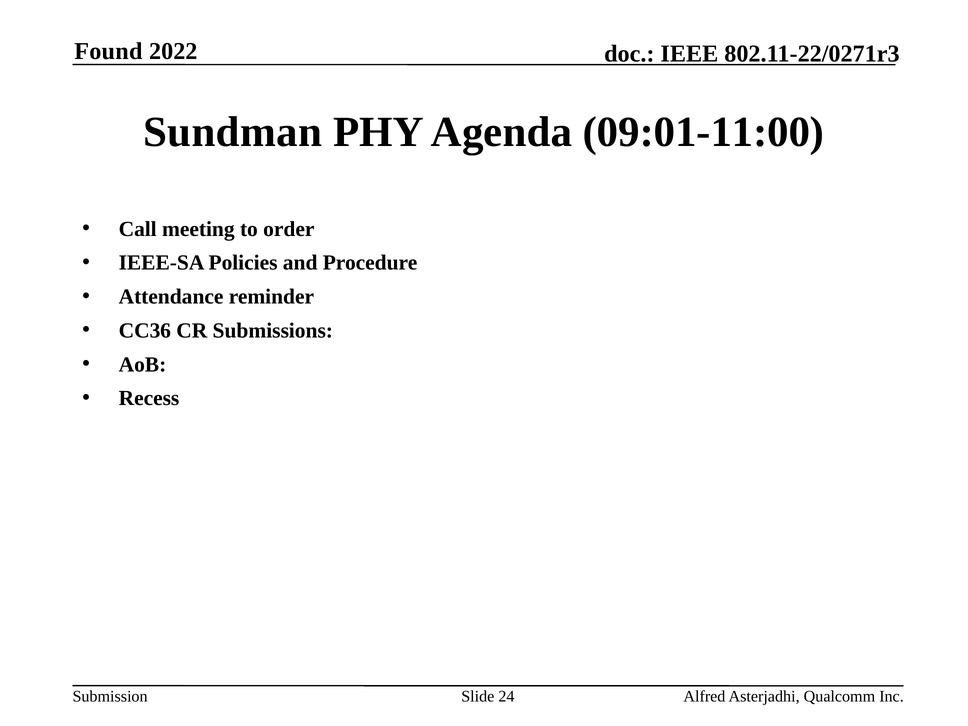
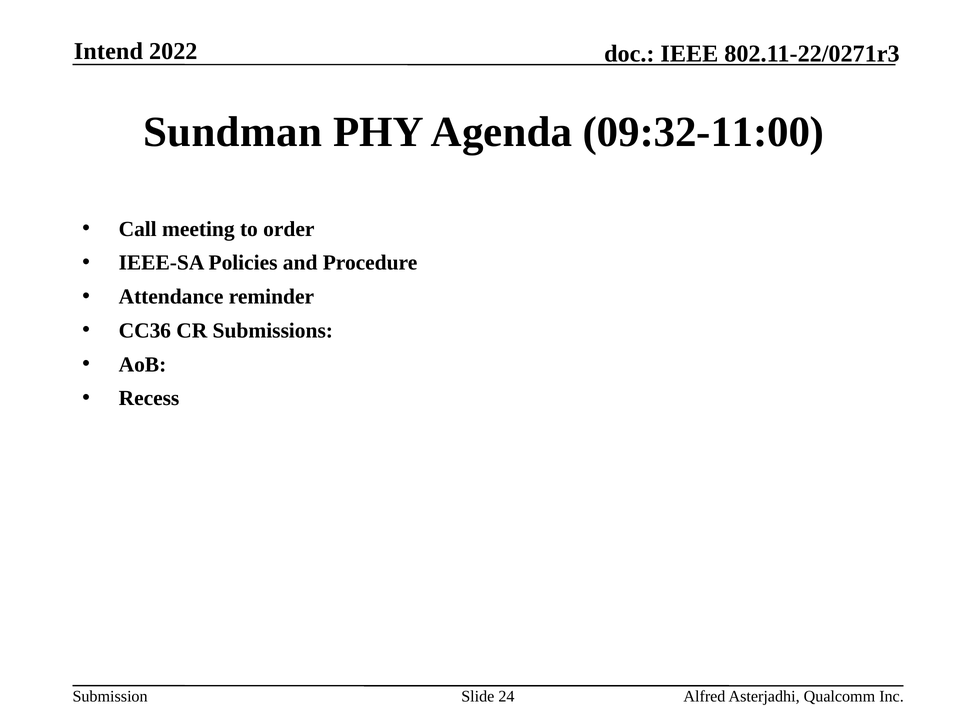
Found: Found -> Intend (108, 51)
09:01-11:00: 09:01-11:00 -> 09:32-11:00 (704, 132)
